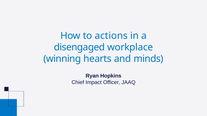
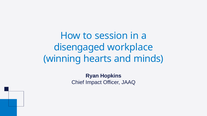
actions: actions -> session (111, 36)
